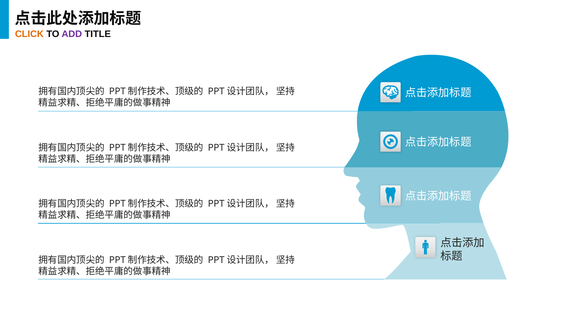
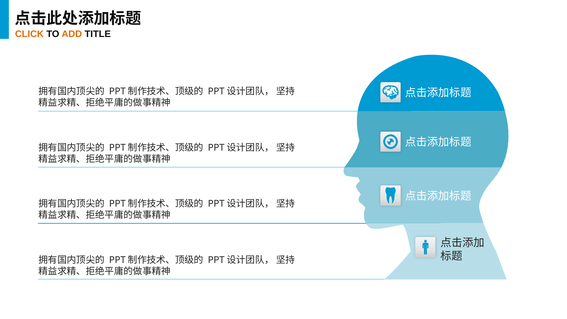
ADD colour: purple -> orange (72, 34)
